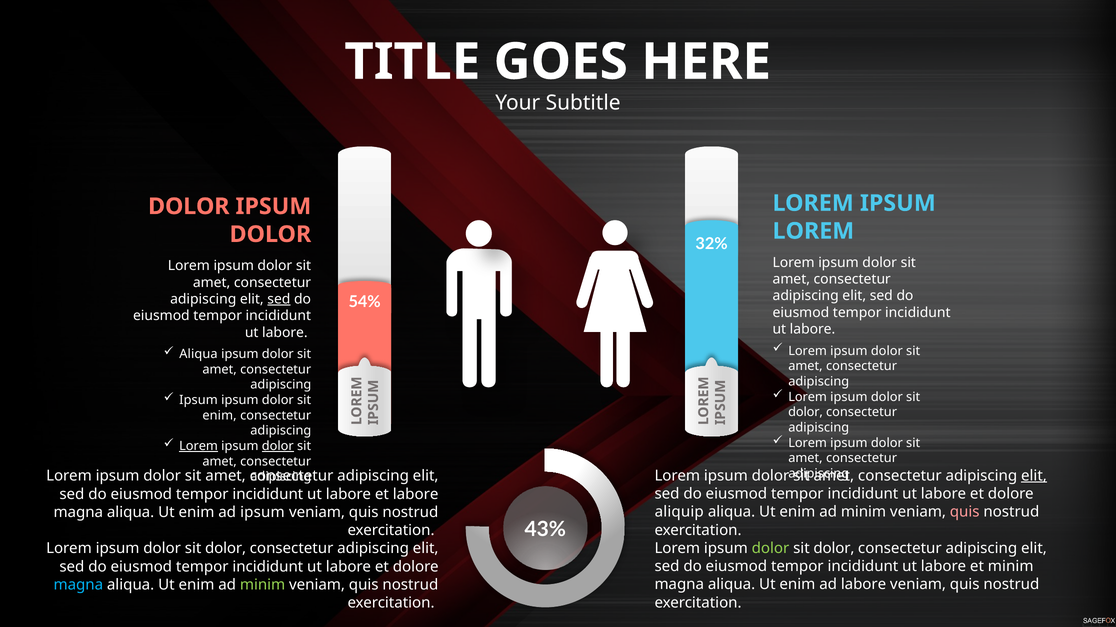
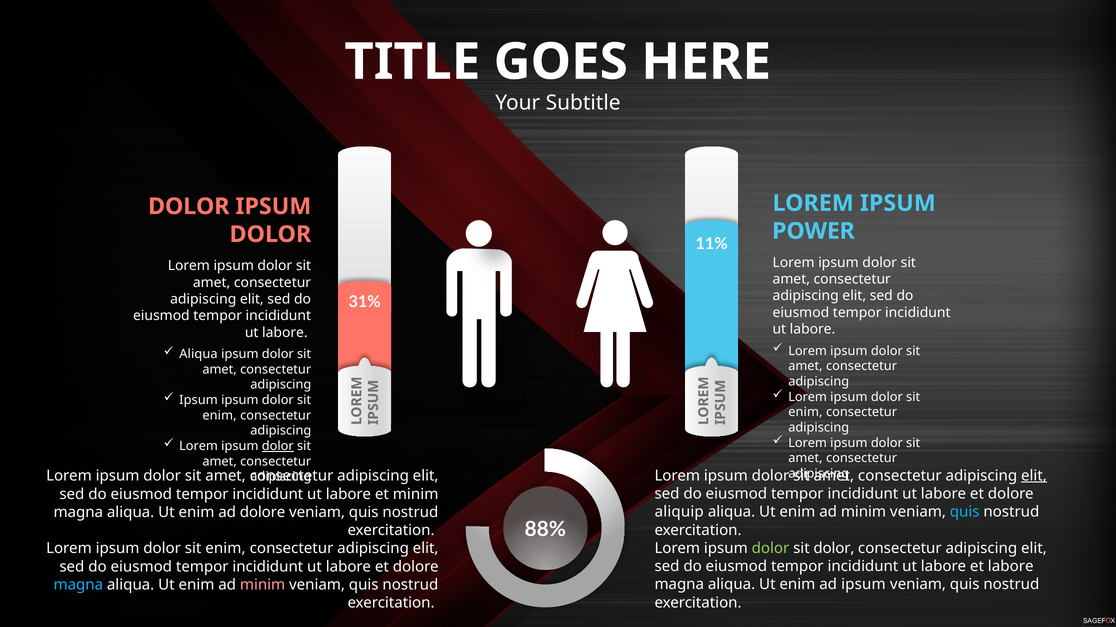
LOREM: LOREM -> POWER (814, 231)
32%: 32% -> 11% (712, 244)
sed underline: present -> none (279, 299)
54%: 54% -> 31% (365, 302)
dolor: dolor -> enim (805, 413)
Lorem underline: present -> none (199, 447)
et labore: labore -> minim (416, 495)
quis colour: pink -> light blue (965, 512)
ad ipsum: ipsum -> dolore (263, 513)
43%: 43% -> 88% (545, 530)
dolor: dolor -> enim (225, 549)
et minim: minim -> labore (1011, 567)
ad labore: labore -> ipsum (863, 585)
minim colour: light green -> pink (263, 585)
